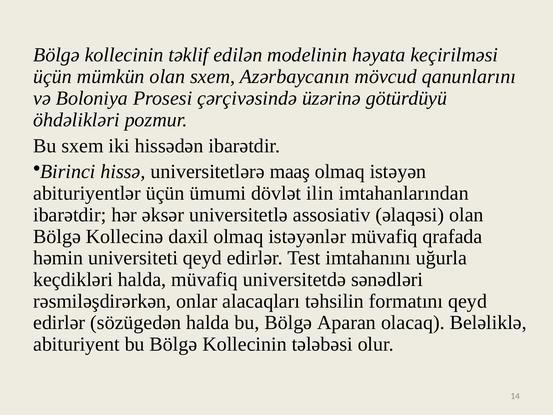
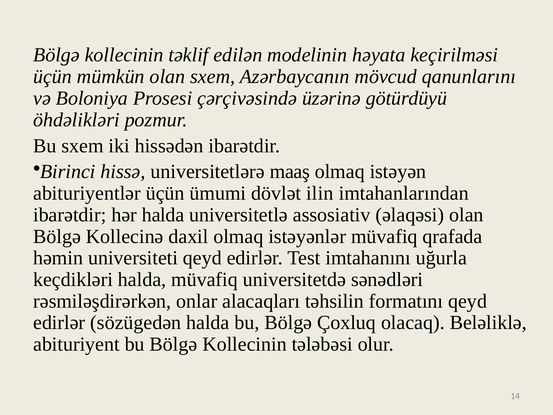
hər əksər: əksər -> halda (163, 215)
Aparan: Aparan -> Çoxluq (347, 323)
